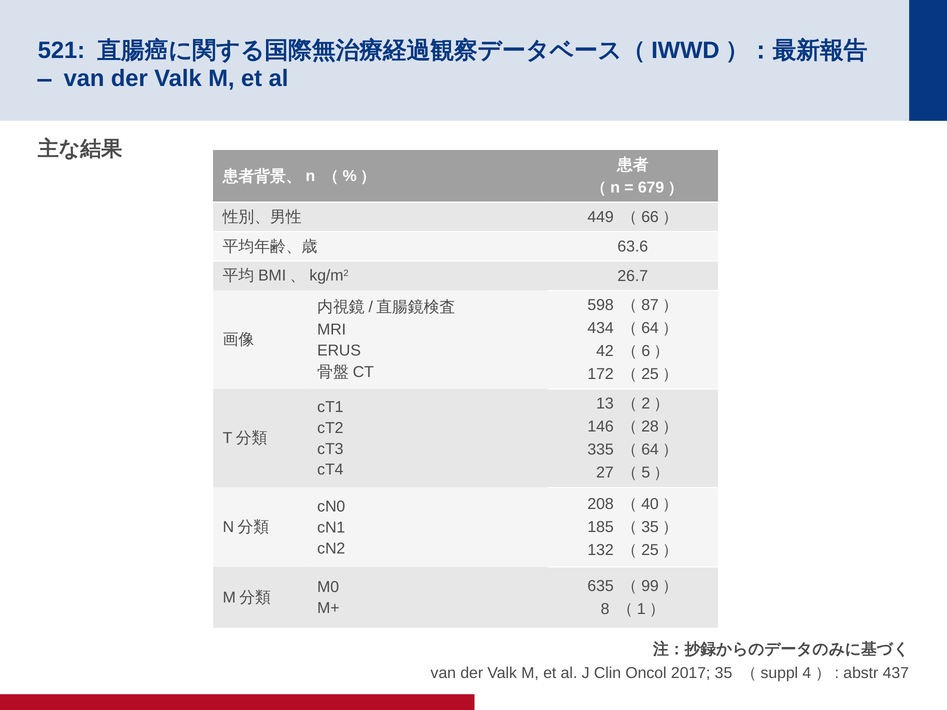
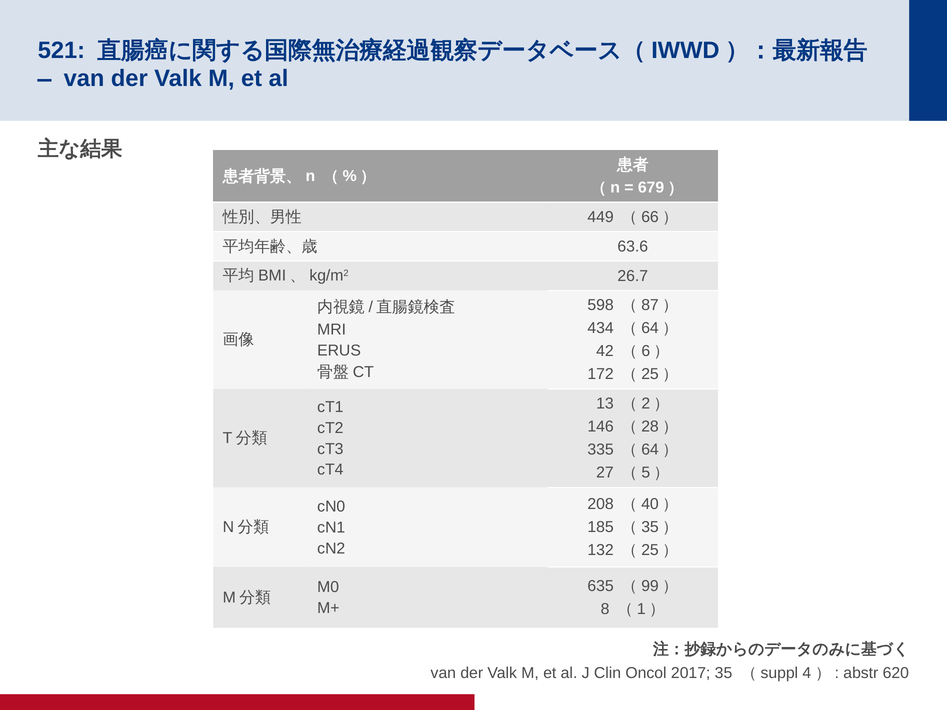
437: 437 -> 620 (896, 673)
